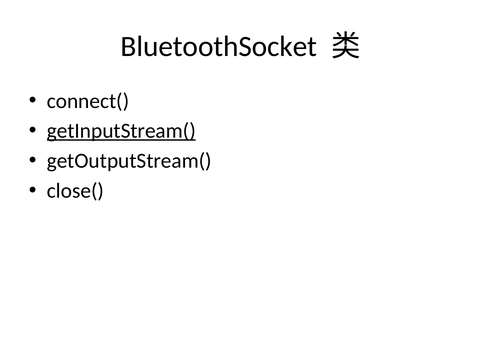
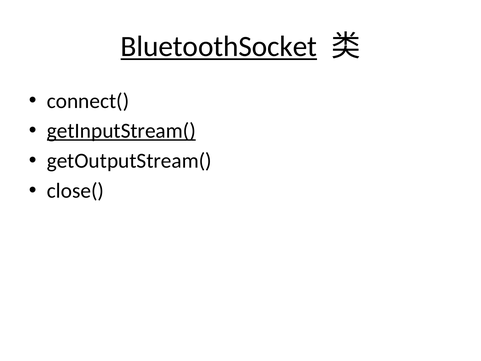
BluetoothSocket underline: none -> present (219, 47)
